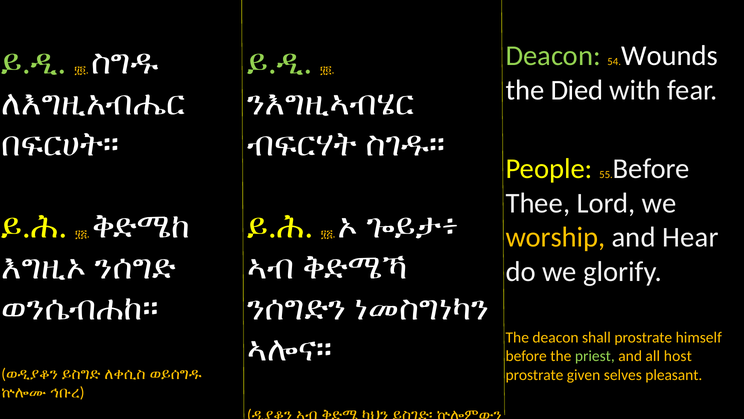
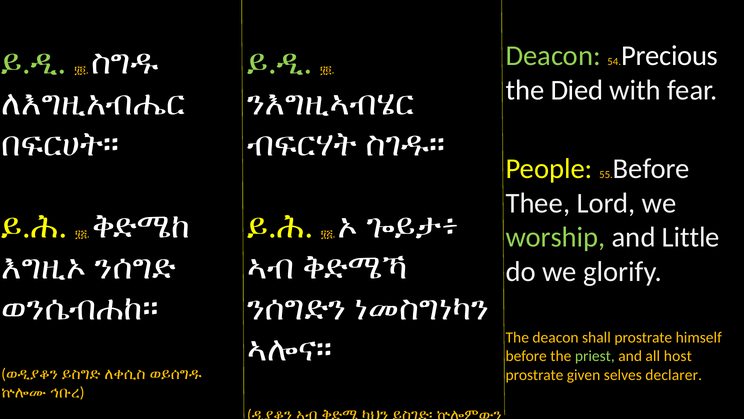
Wounds: Wounds -> Precious (670, 56)
worship colour: yellow -> light green (555, 237)
Hear: Hear -> Little (691, 237)
pleasant: pleasant -> declarer (674, 374)
